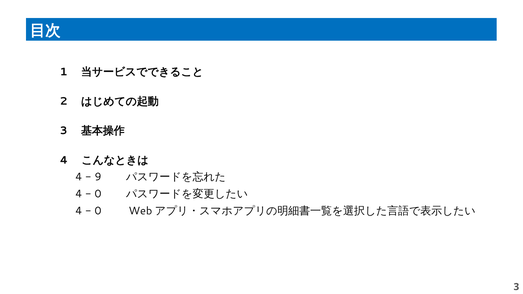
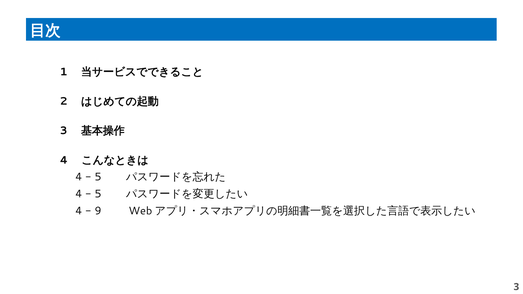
9: 9 -> 5 (98, 177)
0: 0 -> 5 (98, 194)
0: 0 -> 9 (98, 211)
